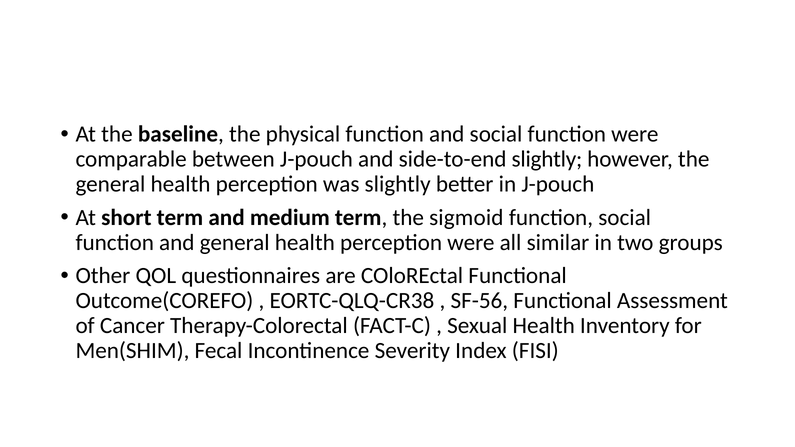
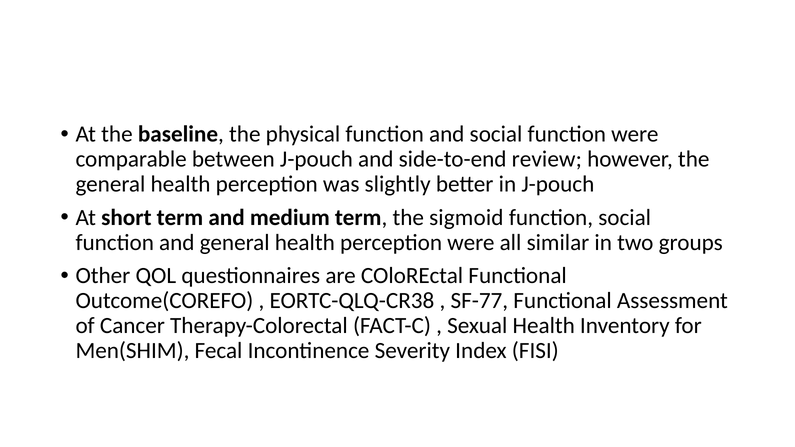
side-to-end slightly: slightly -> review (547, 159)
SF-56: SF-56 -> SF-77 (479, 301)
